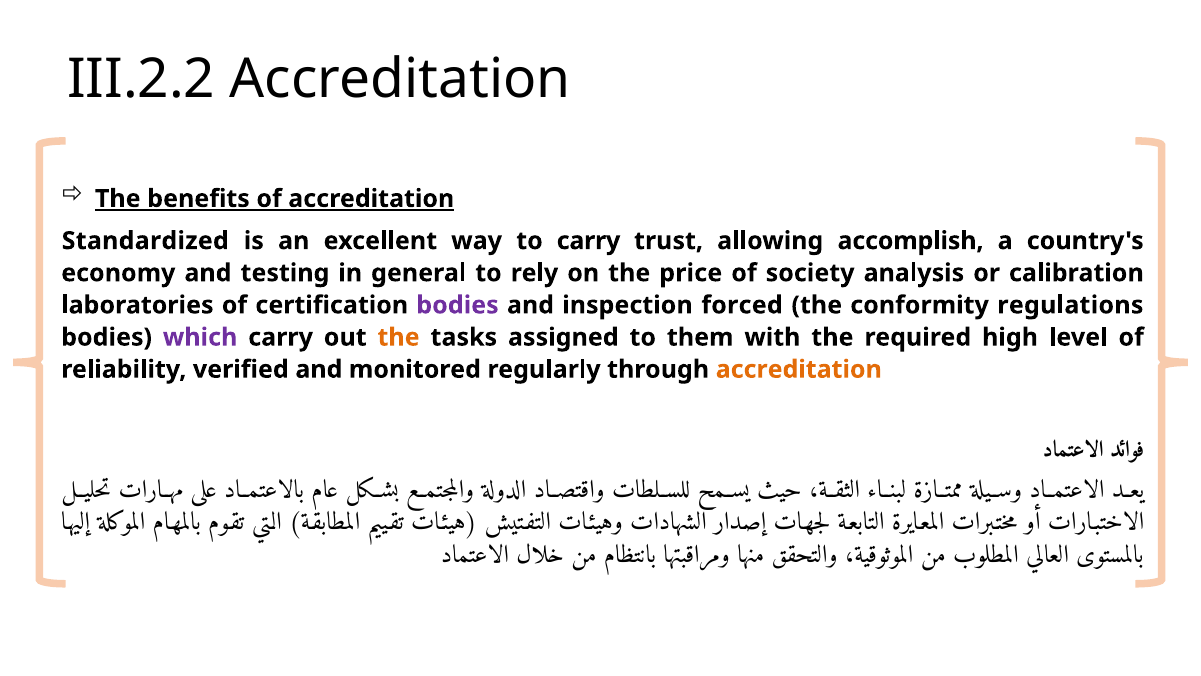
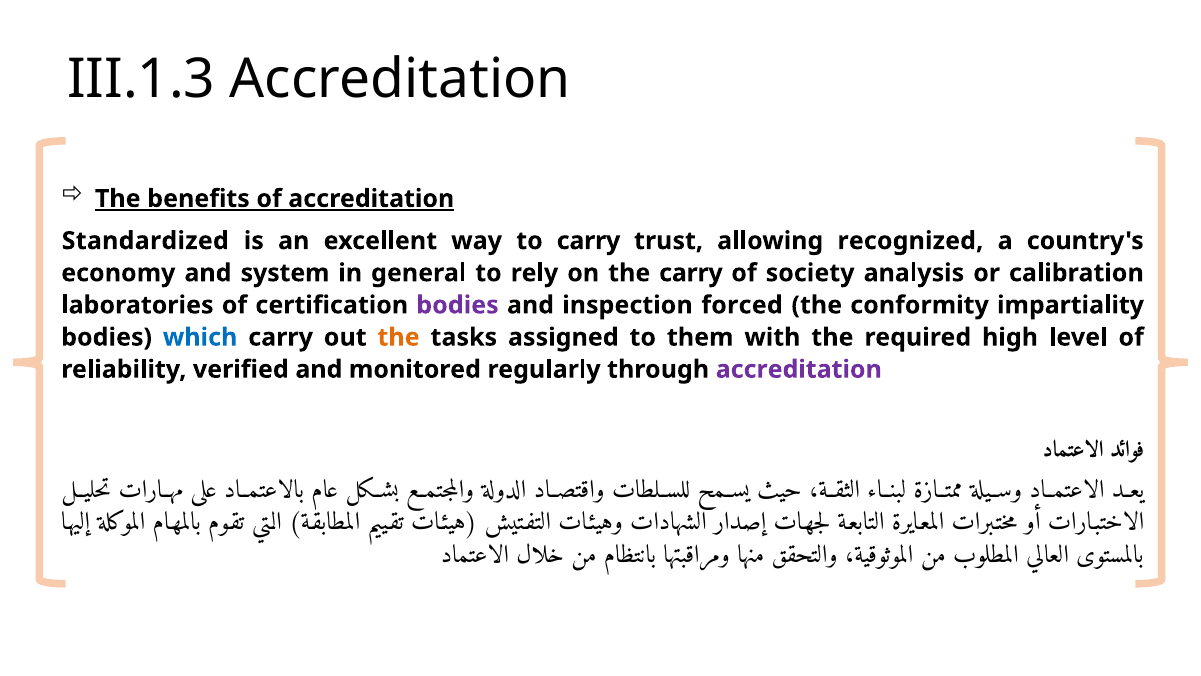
III.2.2: III.2.2 -> III.1.3 (141, 80)
accomplish: accomplish -> recognized (910, 241)
testing: testing -> system (285, 273)
the price: price -> carry (691, 273)
regulations: regulations -> impartiality (1071, 305)
which colour: purple -> blue (200, 337)
accreditation colour: orange -> purple (799, 369)
